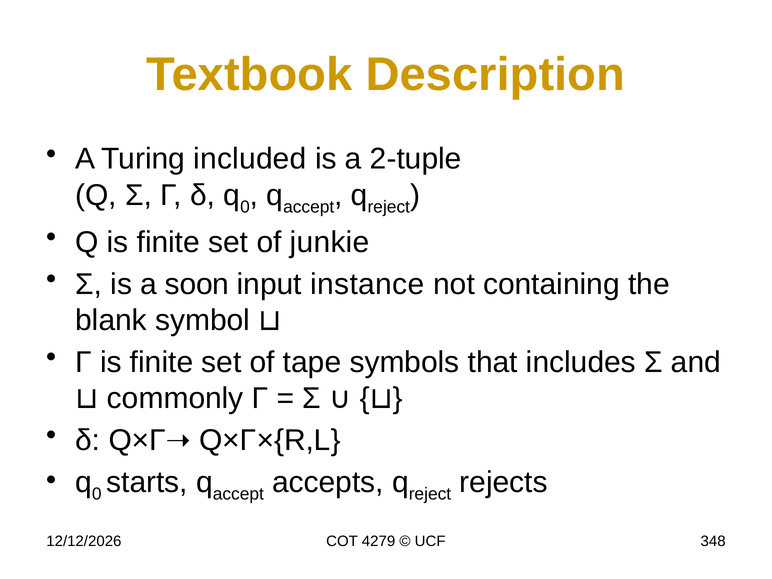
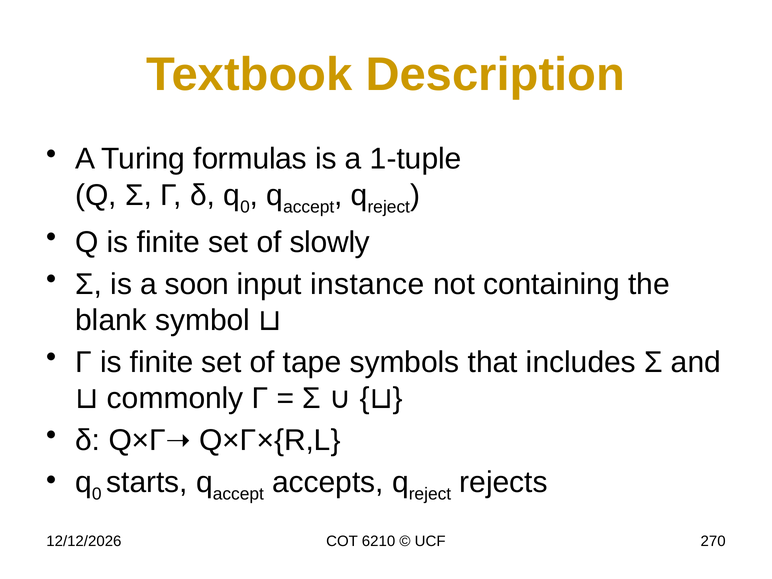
included: included -> formulas (250, 159)
2-tuple: 2-tuple -> 1-tuple (416, 159)
junkie: junkie -> slowly (330, 242)
4279: 4279 -> 6210 (379, 541)
348: 348 -> 270 (713, 541)
